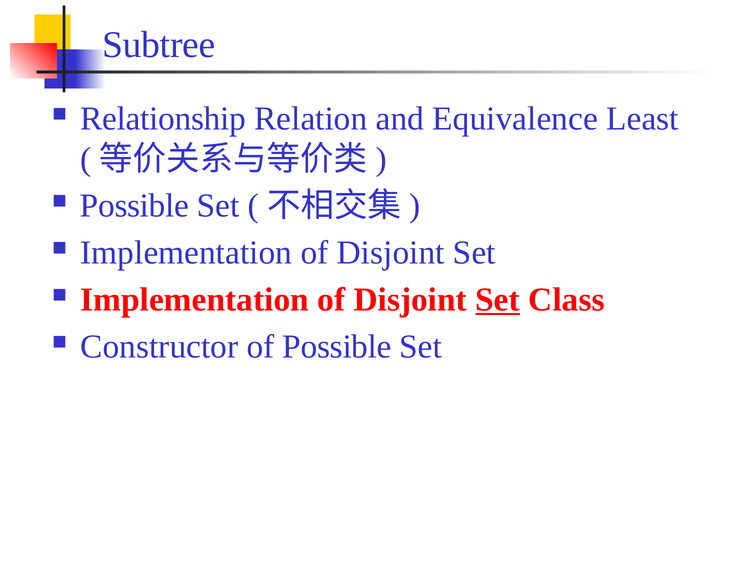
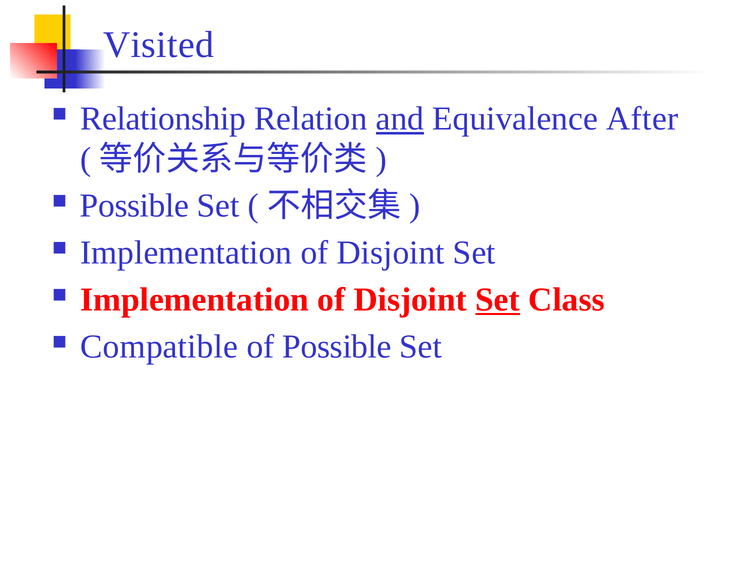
Subtree: Subtree -> Visited (159, 45)
and underline: none -> present (400, 119)
Least: Least -> After (642, 119)
Constructor: Constructor -> Compatible (159, 346)
